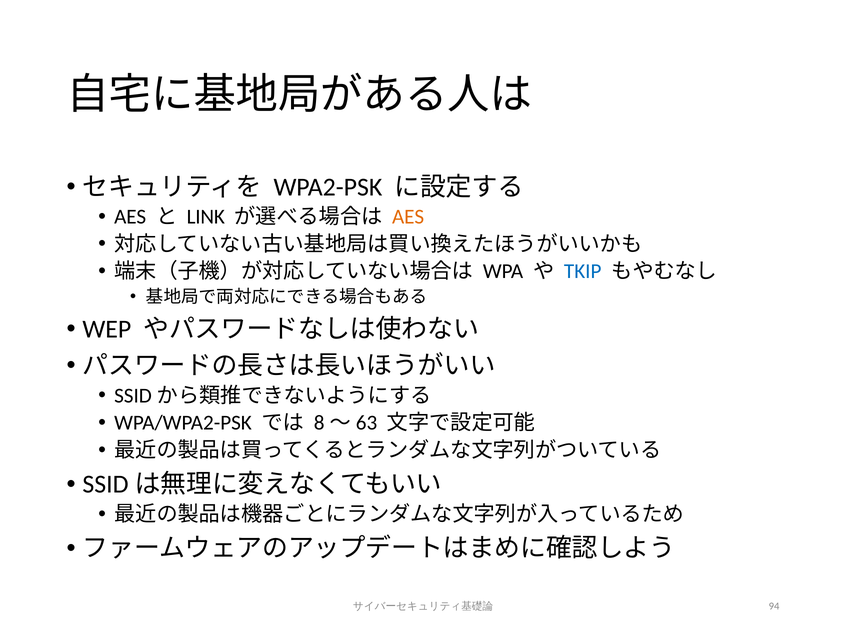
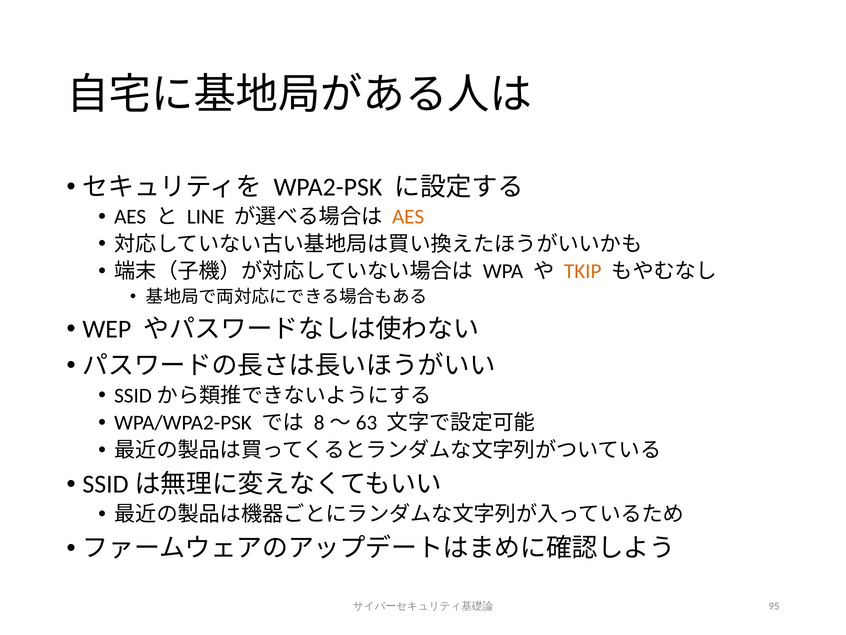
LINK: LINK -> LINE (206, 217)
TKIP colour: blue -> orange (583, 271)
94: 94 -> 95 (774, 606)
